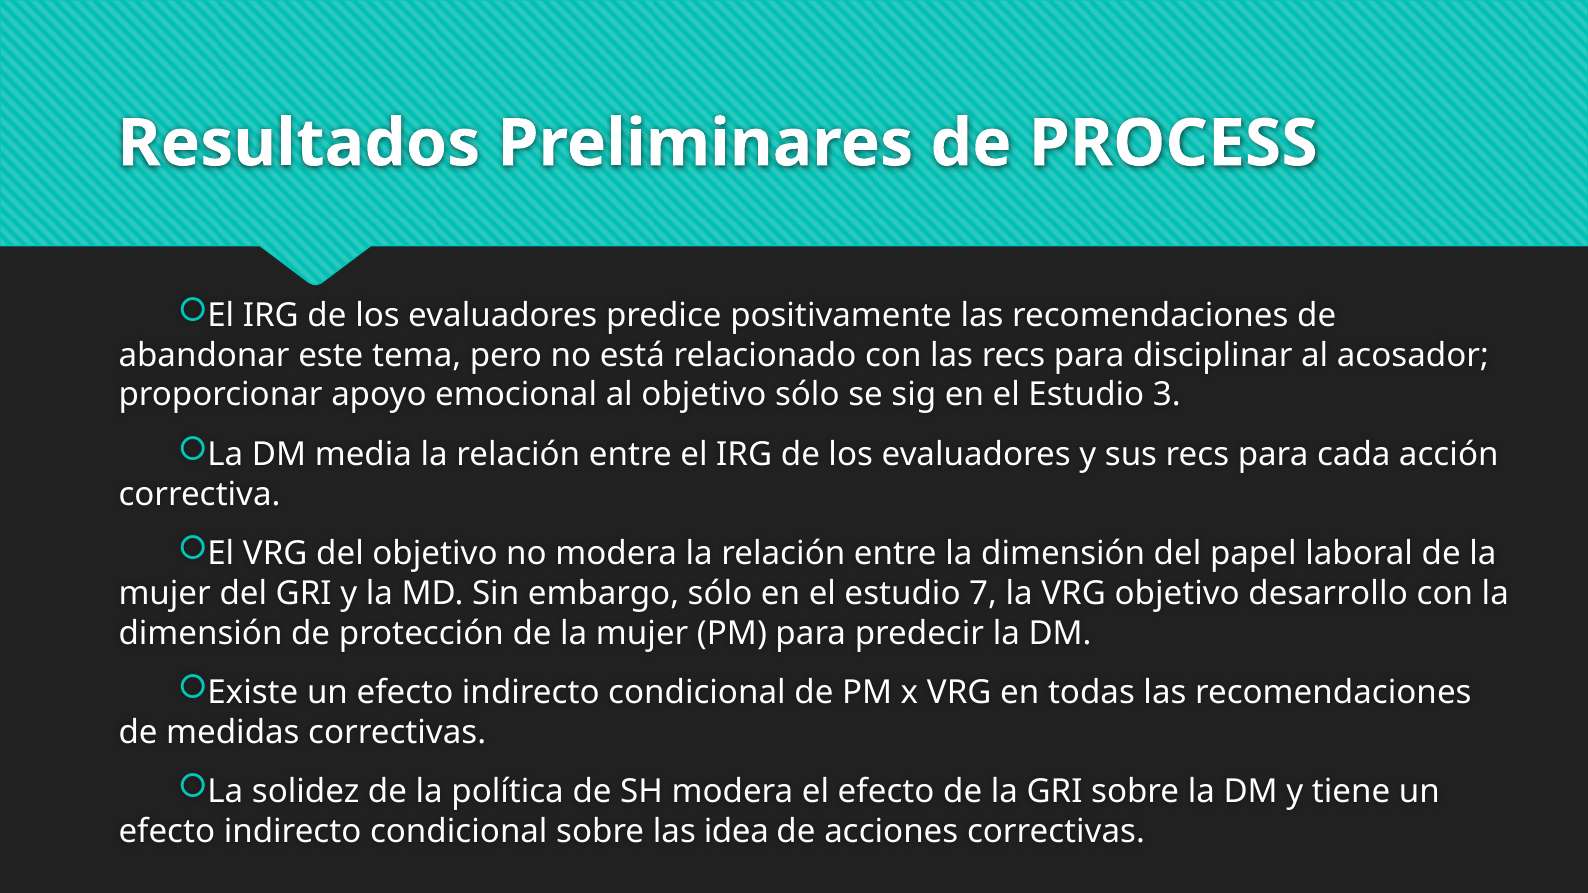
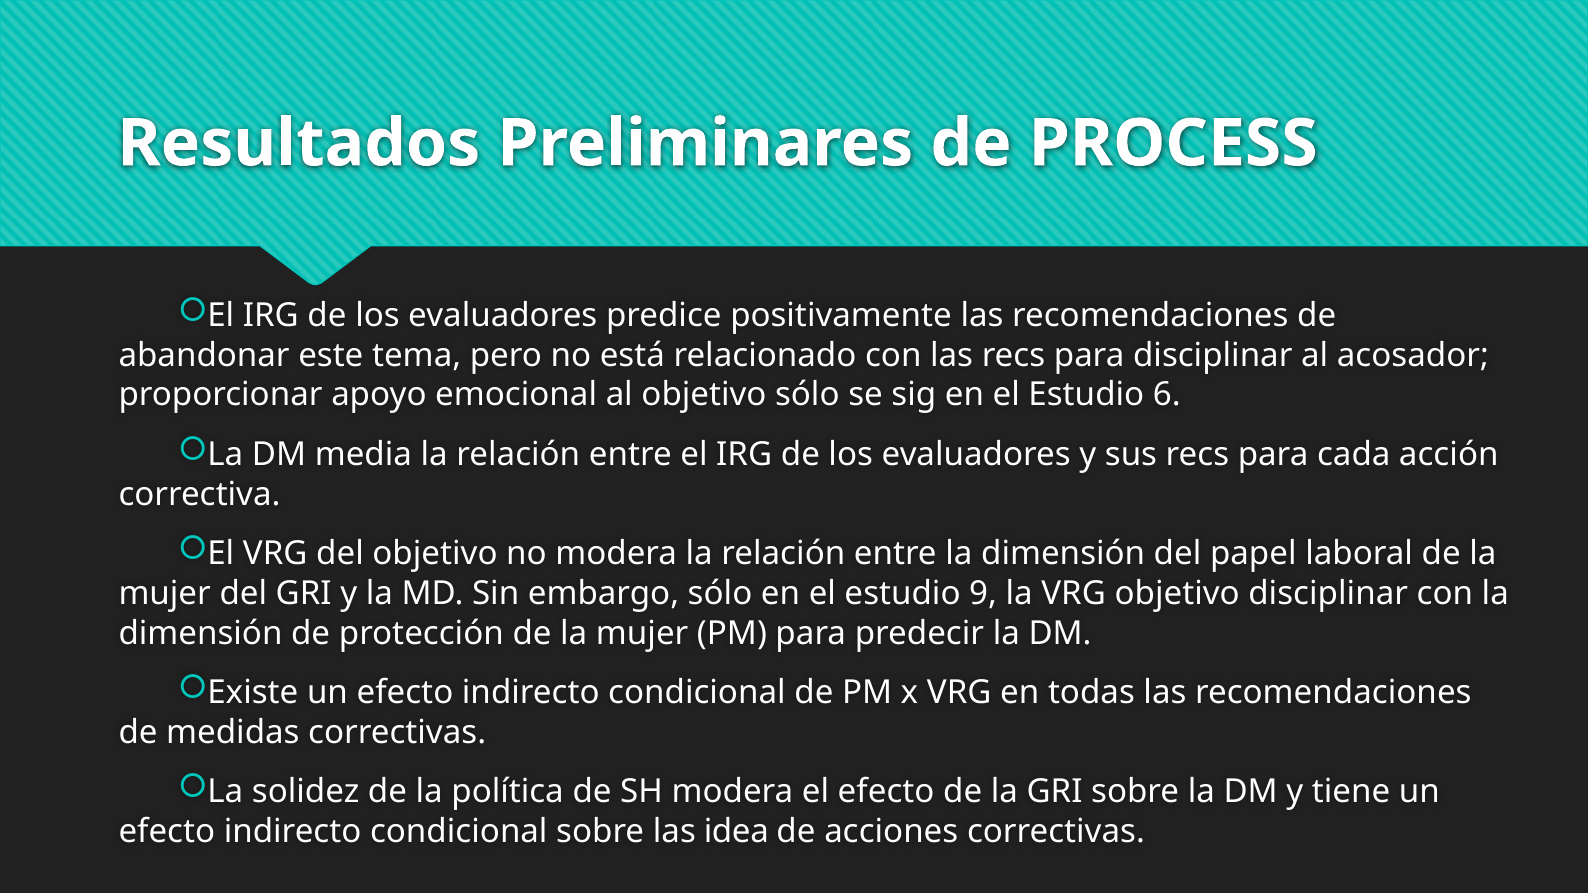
3: 3 -> 6 (1167, 395)
7: 7 -> 9 (983, 594)
objetivo desarrollo: desarrollo -> disciplinar (1328, 594)
